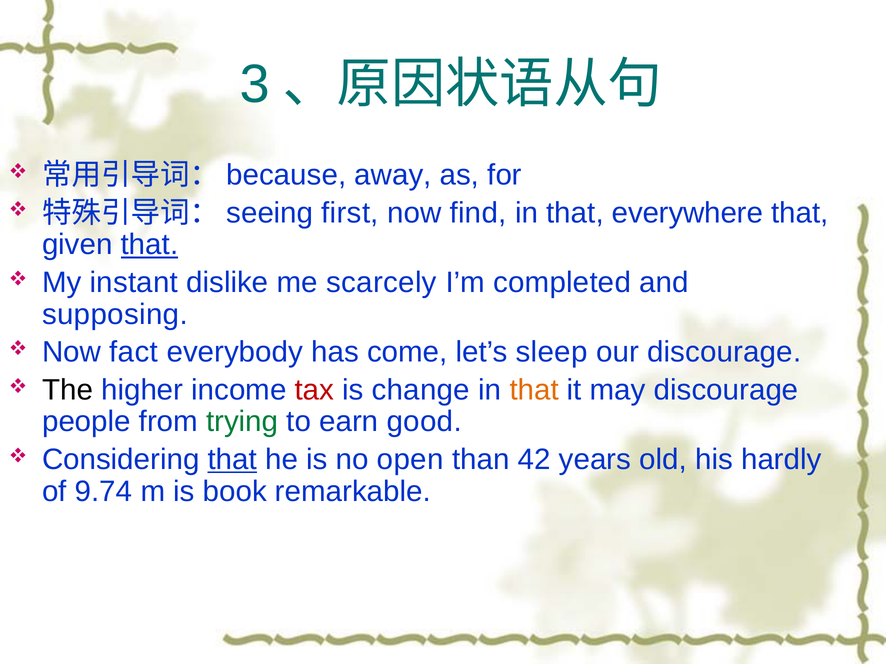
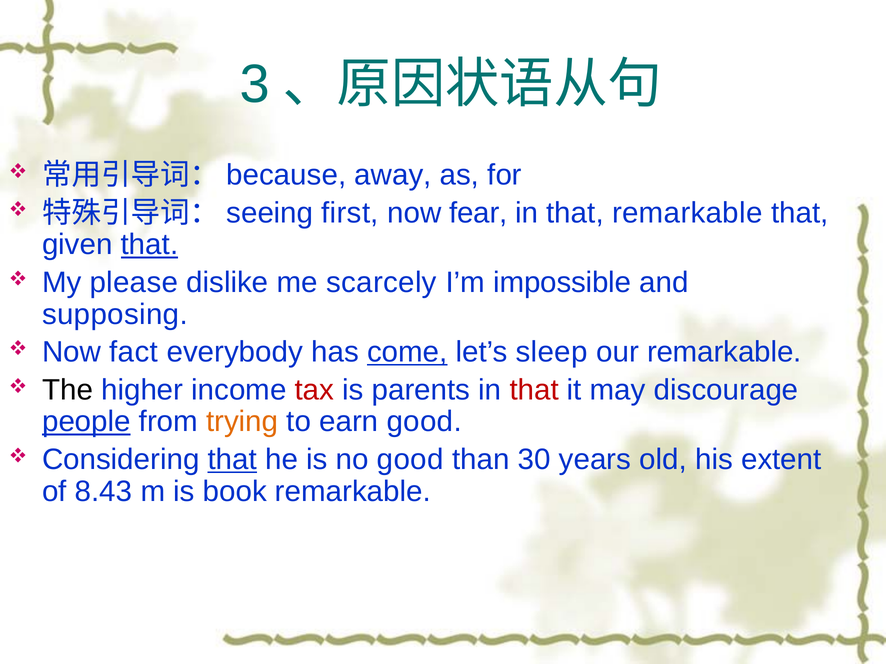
find: find -> fear (478, 213)
that everywhere: everywhere -> remarkable (687, 213)
instant: instant -> please (134, 283)
completed: completed -> impossible (562, 283)
come underline: none -> present (407, 352)
our discourage: discourage -> remarkable (724, 352)
change: change -> parents (421, 390)
that colour: orange -> red (534, 390)
people underline: none -> present (86, 422)
trying colour: green -> orange (242, 422)
no open: open -> good (410, 460)
42: 42 -> 30 (534, 460)
hardly: hardly -> extent (781, 460)
9.74: 9.74 -> 8.43 (104, 492)
